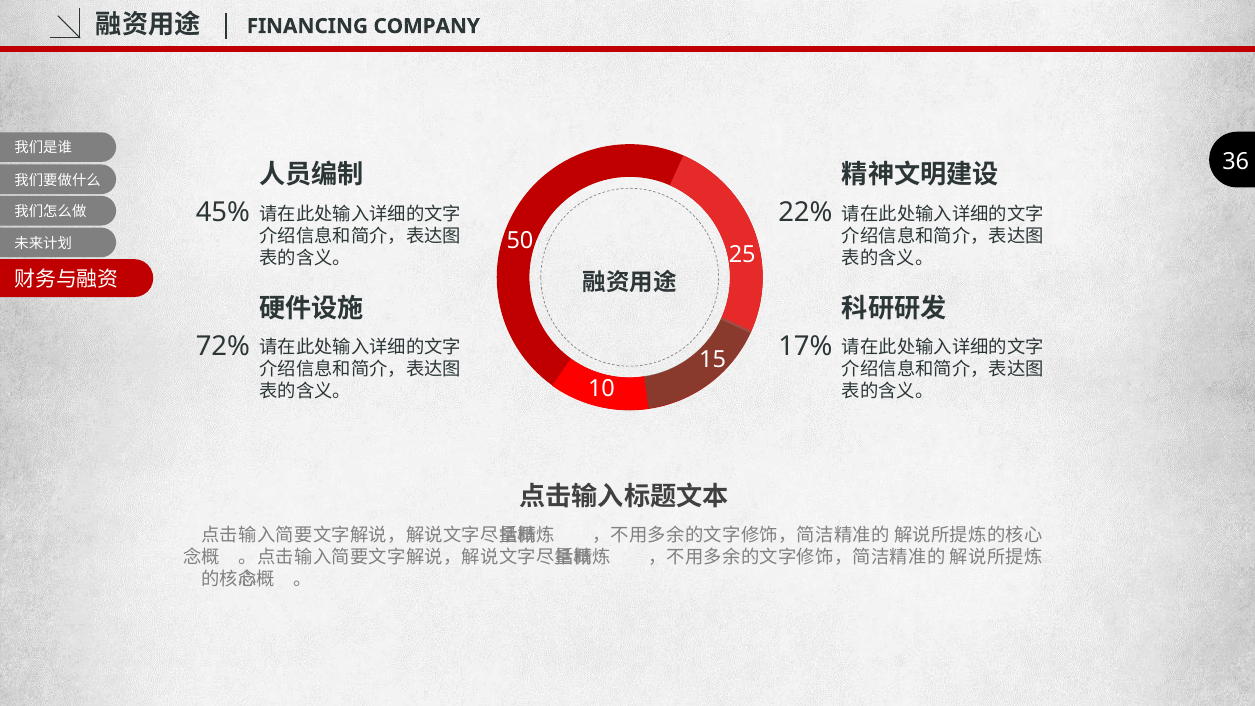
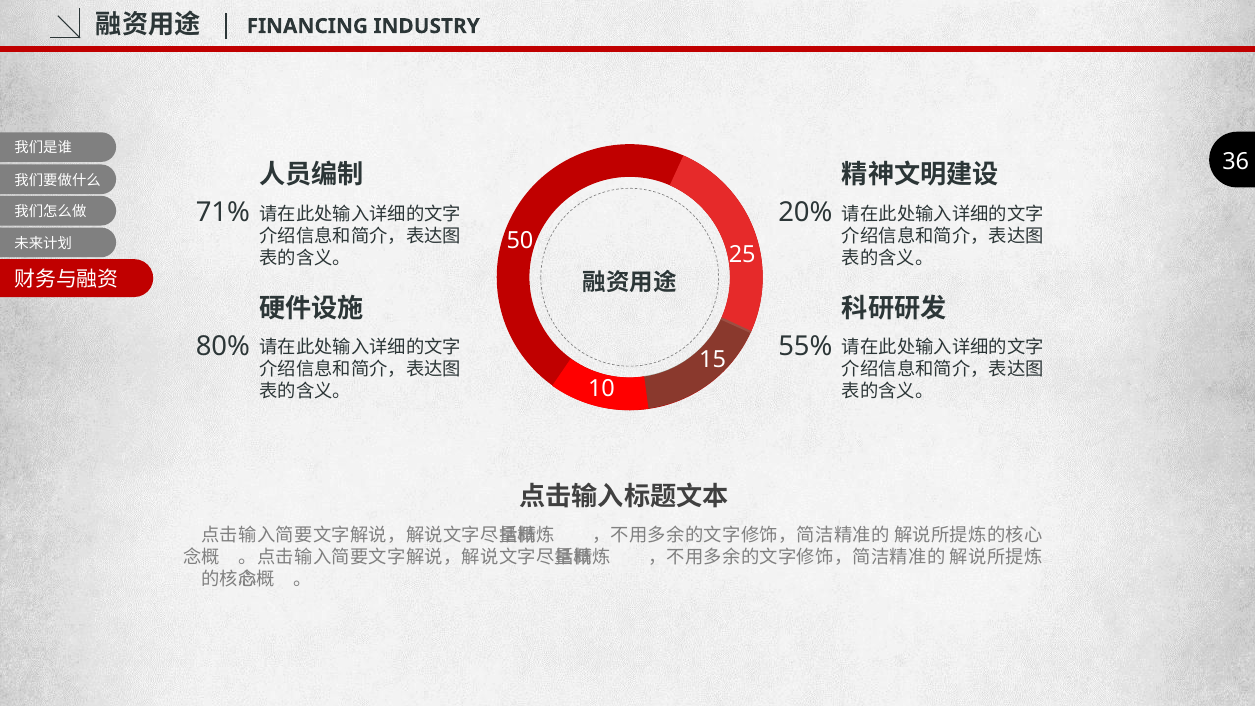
COMPANY: COMPANY -> INDUSTRY (427, 26)
45%: 45% -> 71% (223, 213)
22%: 22% -> 20% (805, 213)
72%: 72% -> 80% (223, 346)
17%: 17% -> 55% (805, 346)
